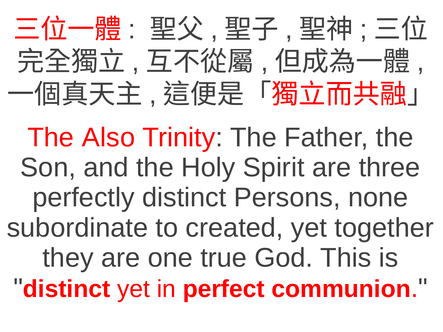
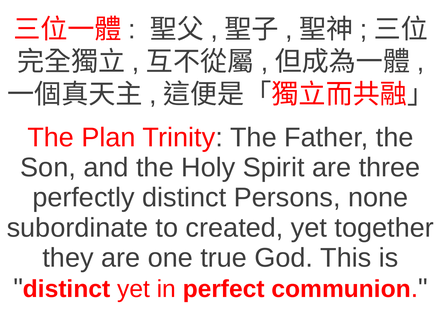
Also: Also -> Plan (109, 138)
